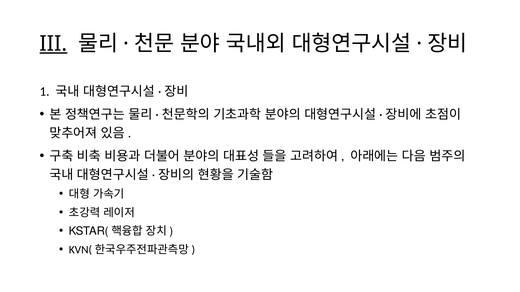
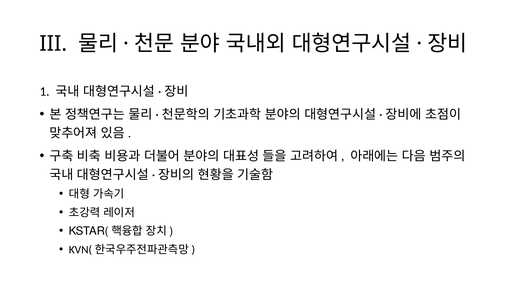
III underline: present -> none (54, 44)
